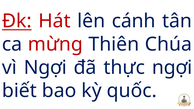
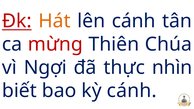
Hát colour: red -> orange (54, 21)
thực ngợi: ngợi -> nhìn (172, 68)
kỳ quốc: quốc -> cánh (132, 91)
